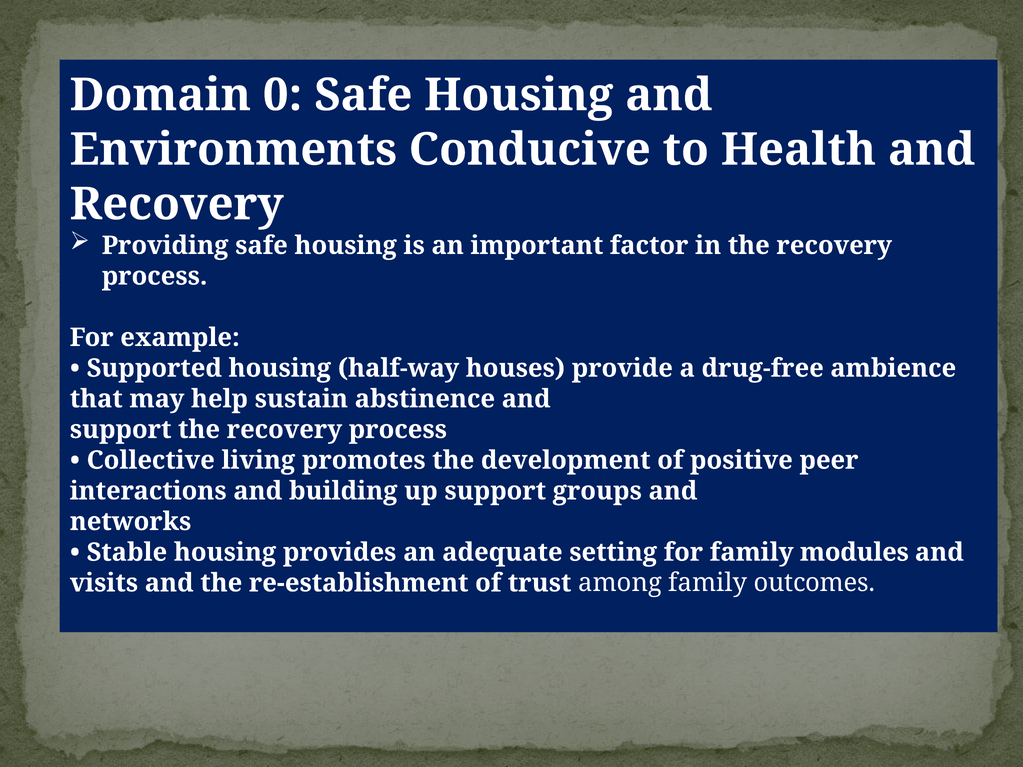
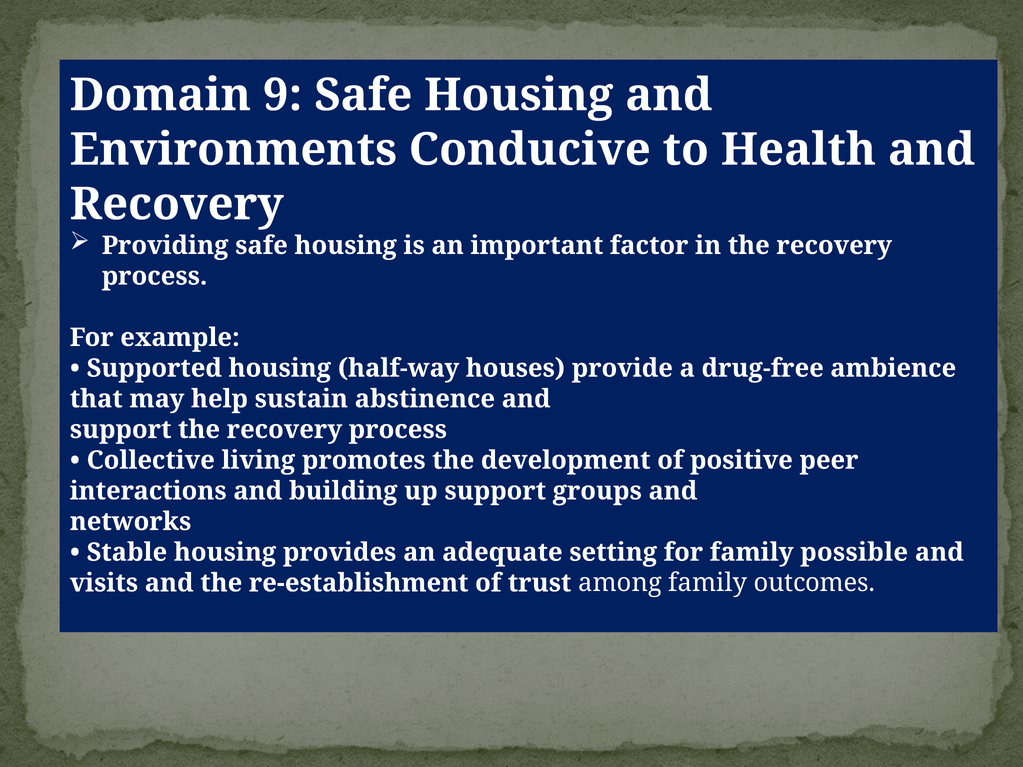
0: 0 -> 9 (283, 95)
modules: modules -> possible (854, 552)
